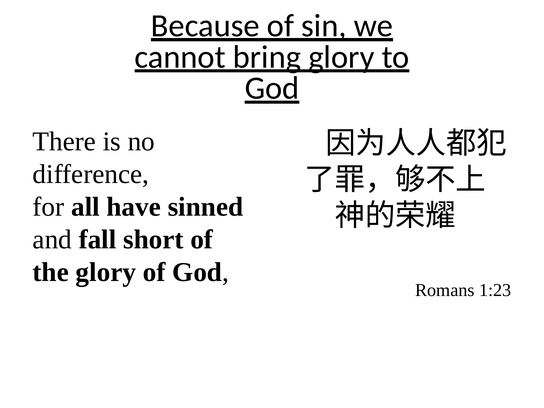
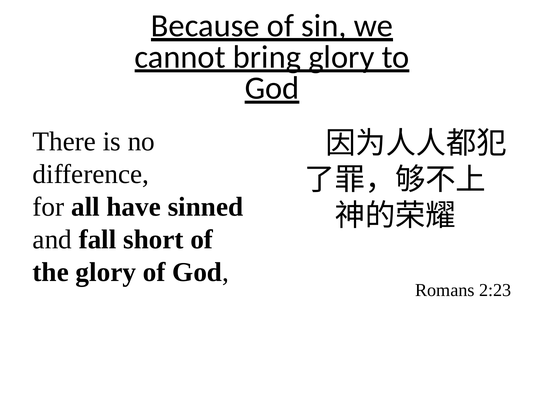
1:23: 1:23 -> 2:23 (495, 290)
